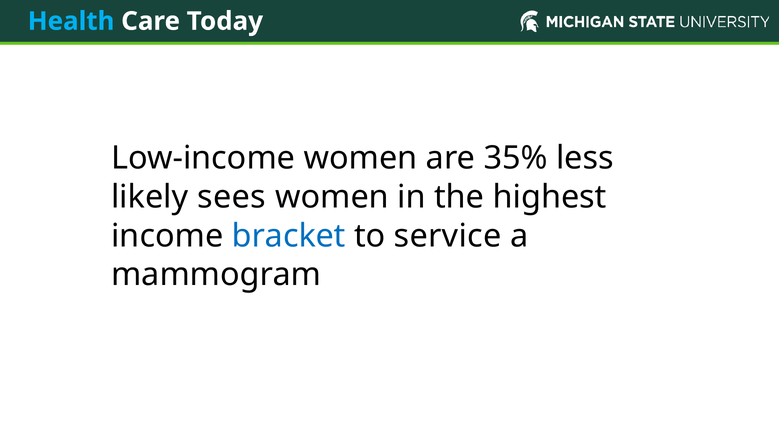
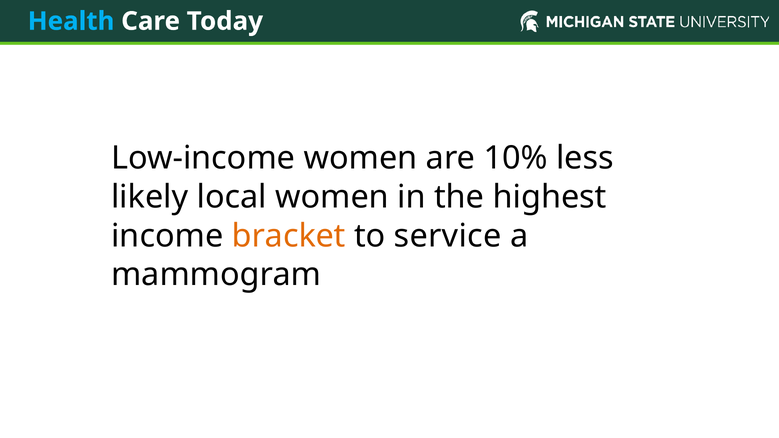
35%: 35% -> 10% (516, 158)
sees: sees -> local (232, 197)
bracket colour: blue -> orange (289, 236)
